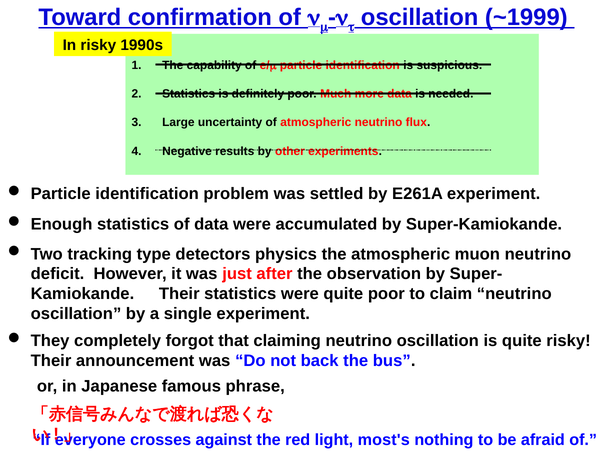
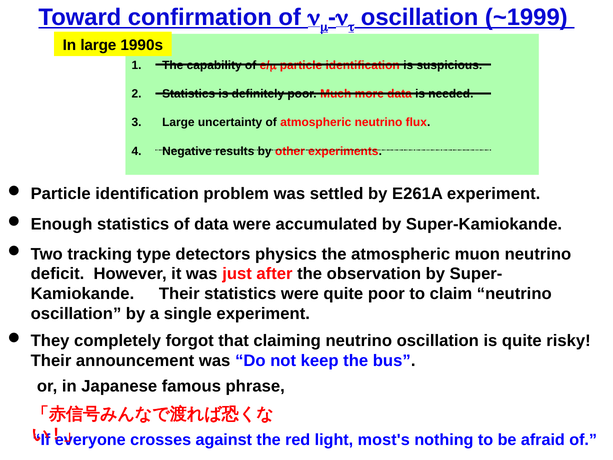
In risky: risky -> large (98, 45)
back: back -> keep (320, 360)
